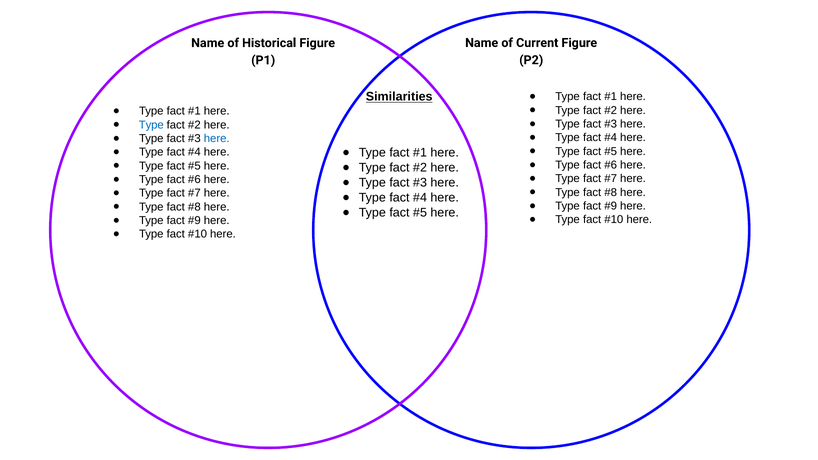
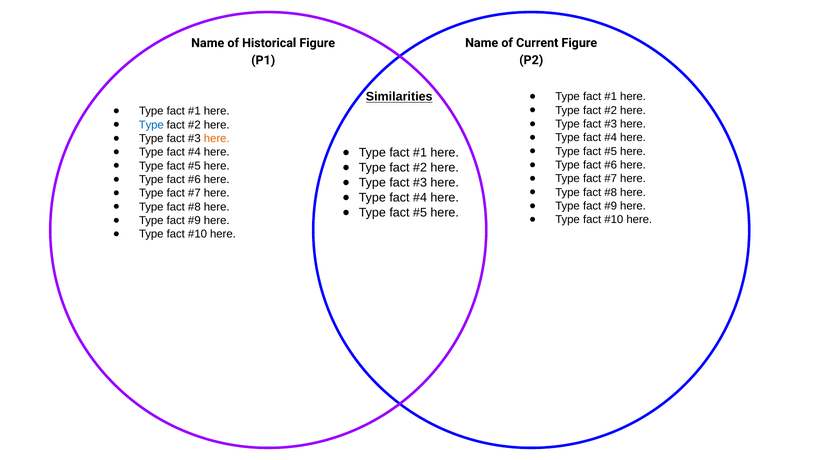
here colour: blue -> orange (217, 139)
